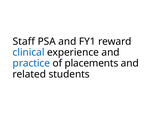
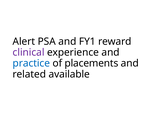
Staff: Staff -> Alert (24, 41)
clinical colour: blue -> purple (29, 52)
students: students -> available (69, 74)
